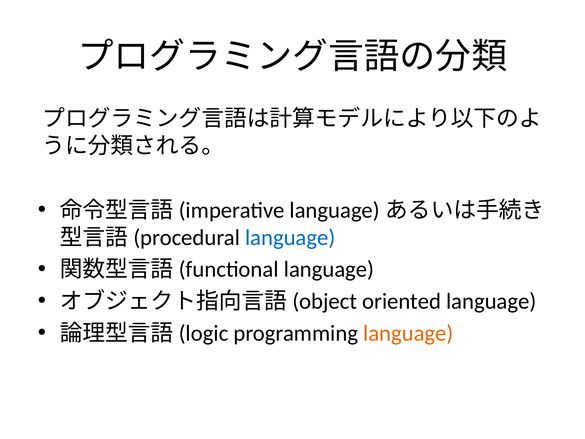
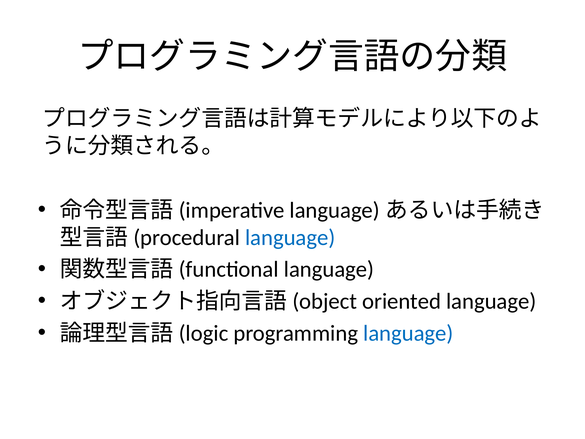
language colour: orange -> blue (408, 333)
